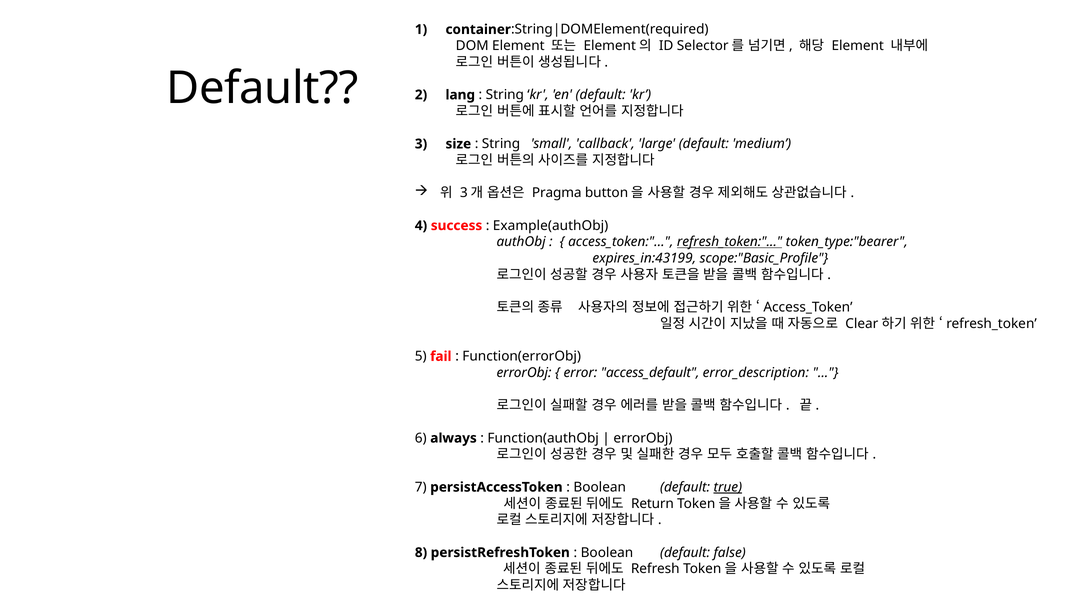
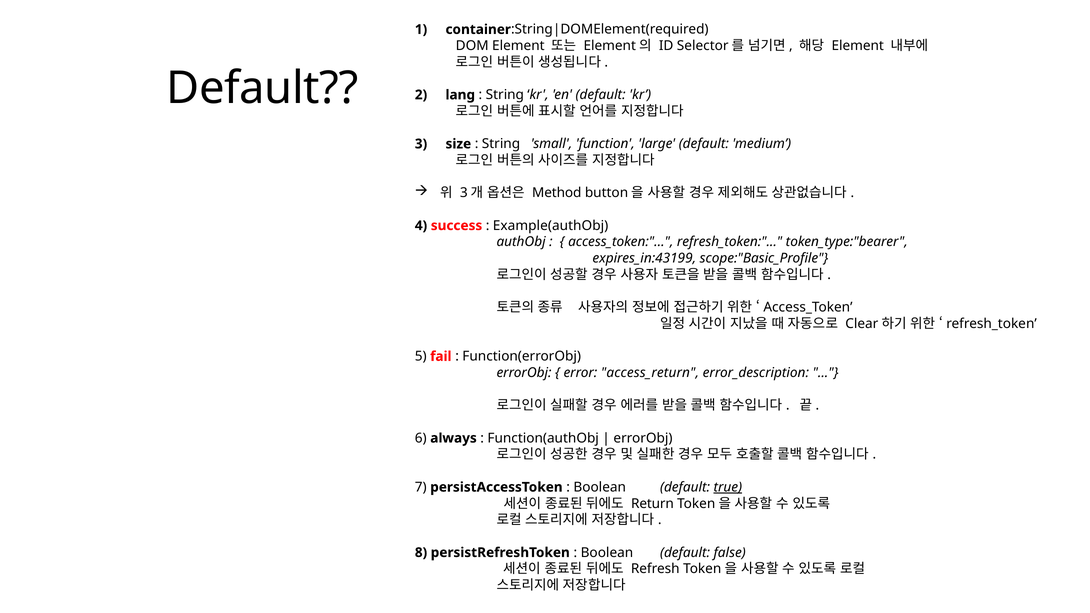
callback: callback -> function (605, 144)
Pragma: Pragma -> Method (557, 193)
refresh_token underline: present -> none (730, 242)
access_default: access_default -> access_return (650, 373)
